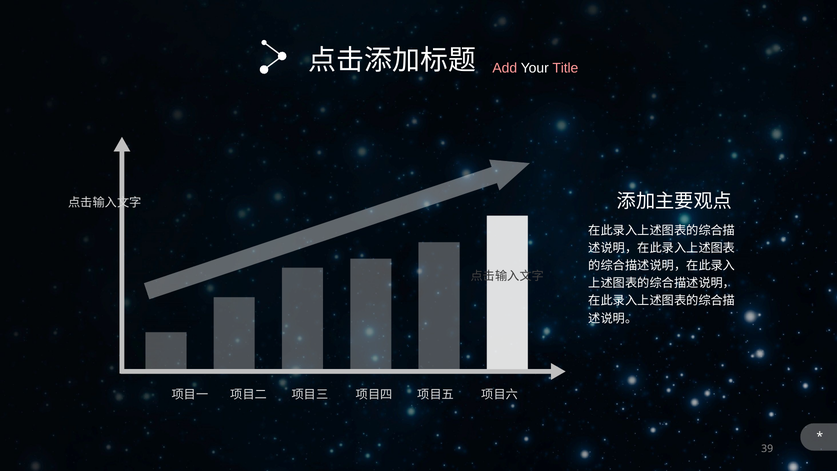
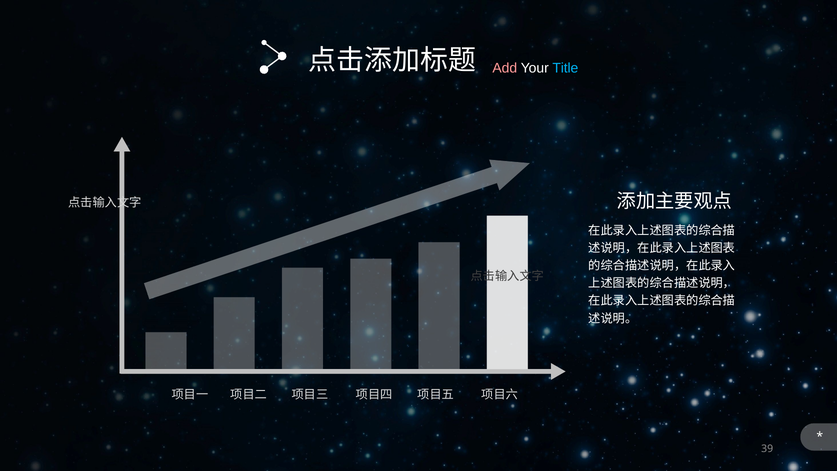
Title colour: pink -> light blue (565, 68)
